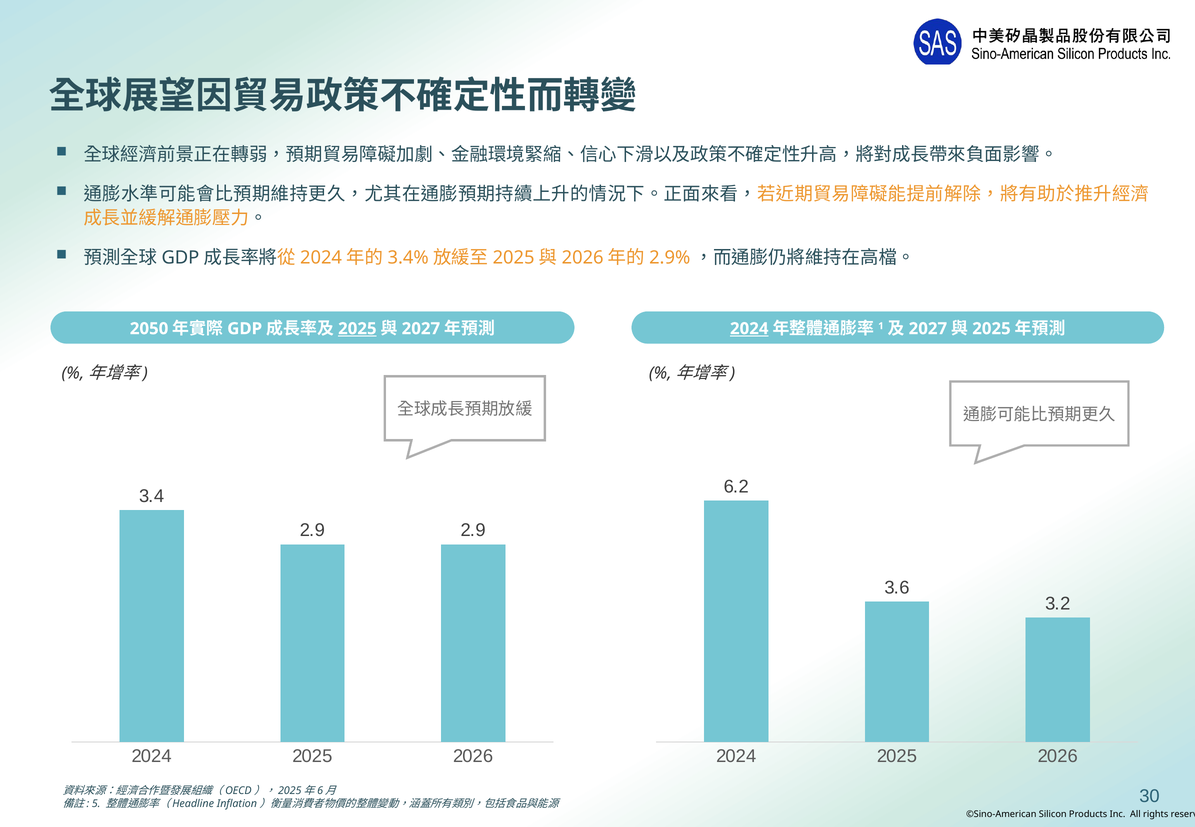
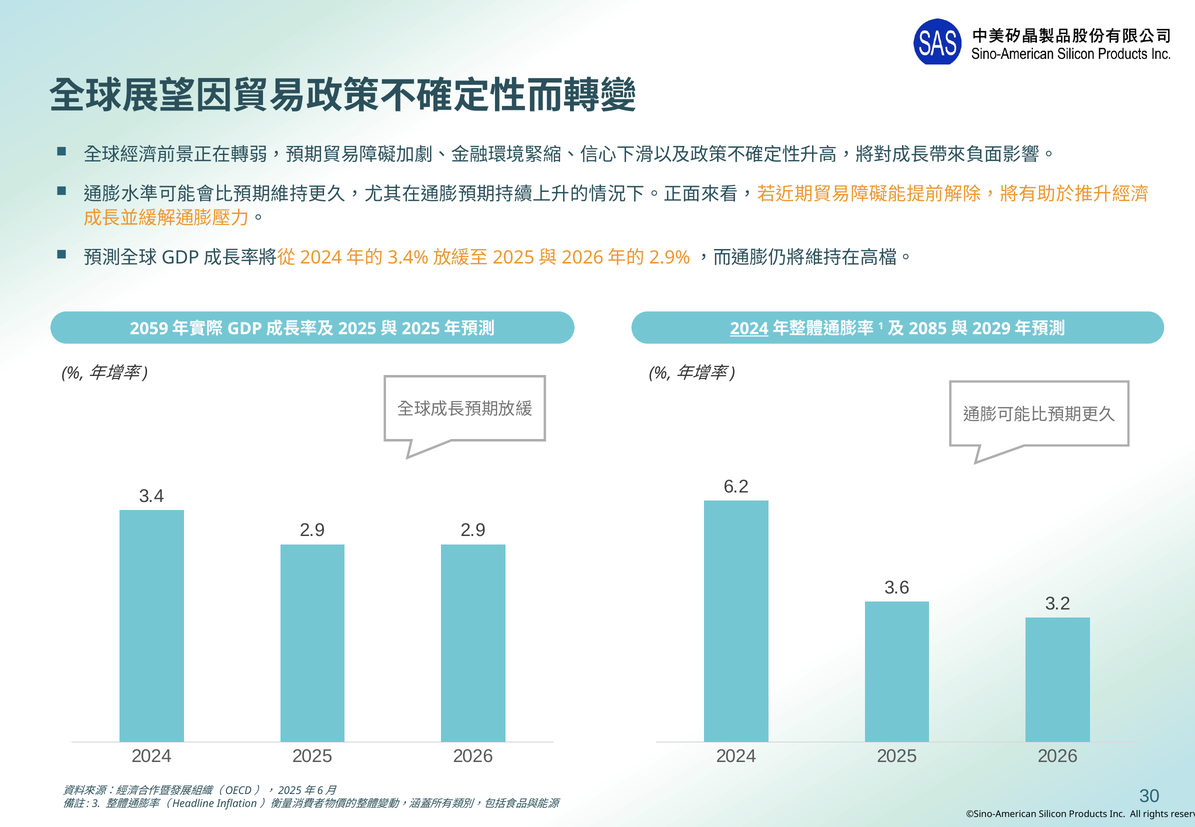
2050: 2050 -> 2059 (149, 329)
2025 underline: present -> none (357, 329)
2027: 2027 -> 2025 (421, 329)
2027: 2027 -> 2085 (928, 329)
2025: 2025 -> 2029 (991, 329)
5: 5 -> 3 (96, 804)
